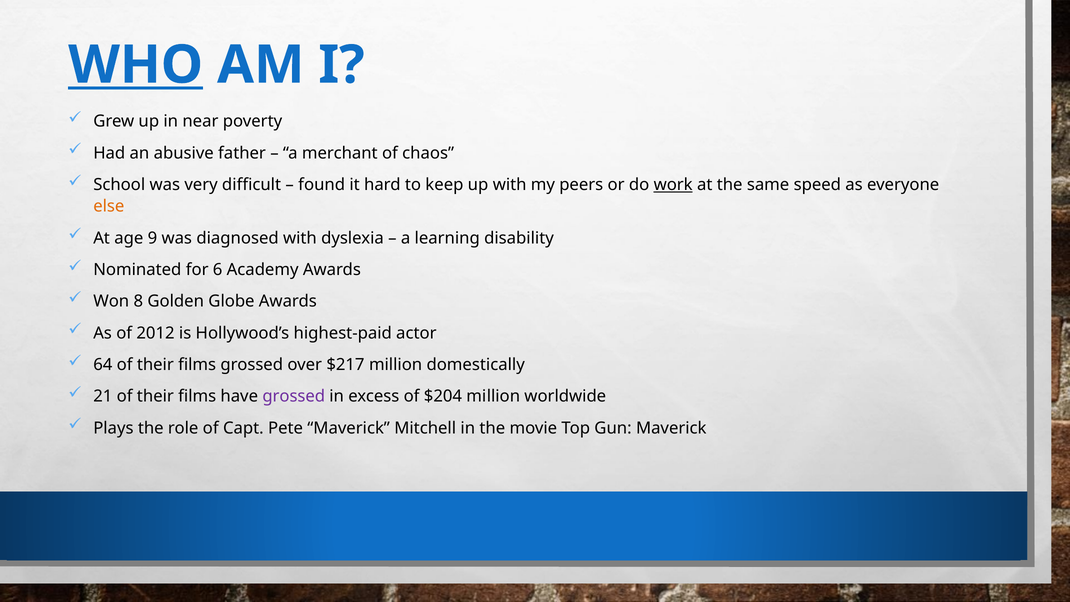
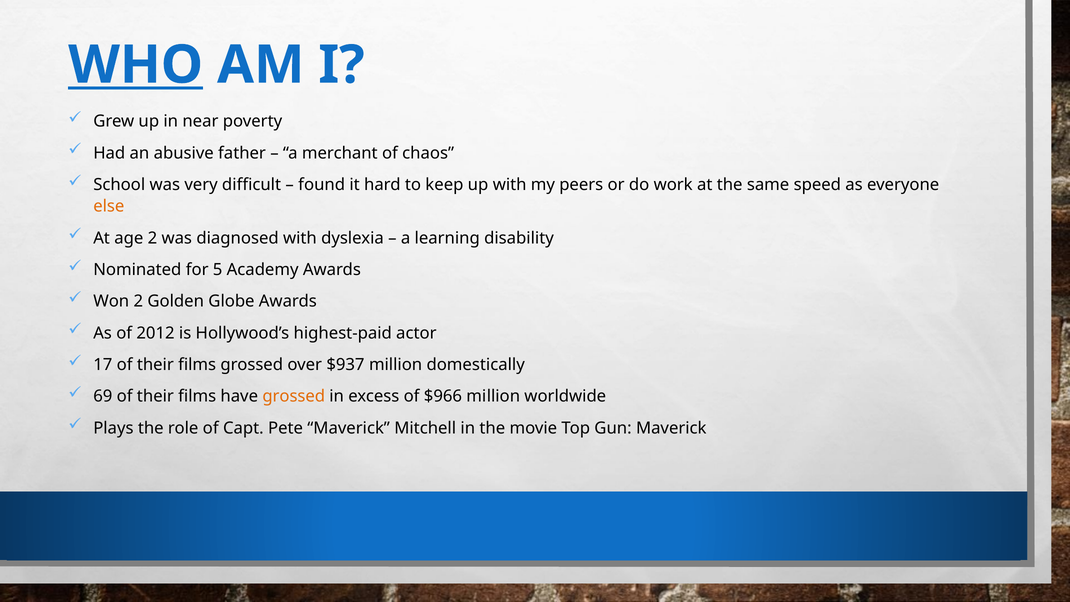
work underline: present -> none (673, 185)
age 9: 9 -> 2 (152, 238)
6: 6 -> 5 (218, 270)
Won 8: 8 -> 2 (138, 301)
64: 64 -> 17 (103, 365)
$217: $217 -> $937 (345, 365)
21: 21 -> 69 (103, 396)
grossed colour: purple -> orange (294, 396)
$204: $204 -> $966 (443, 396)
